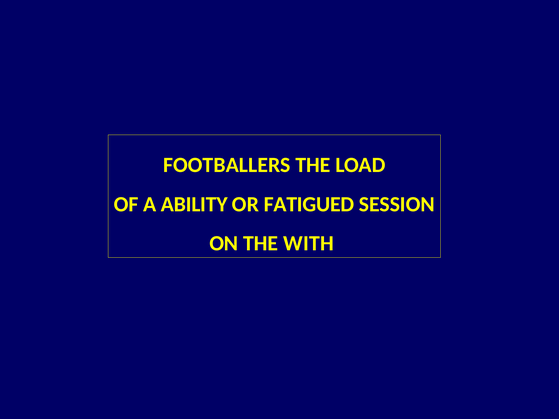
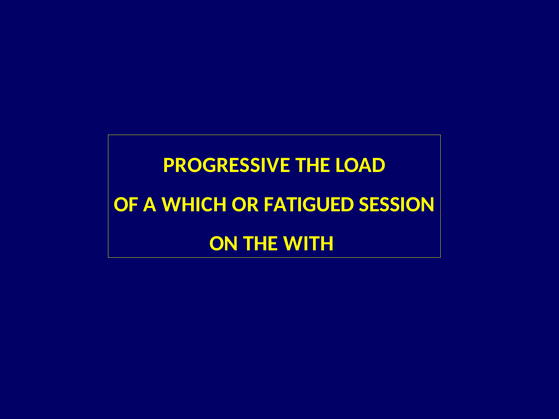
FOOTBALLERS: FOOTBALLERS -> PROGRESSIVE (227, 165)
ABILITY: ABILITY -> WHICH (194, 204)
